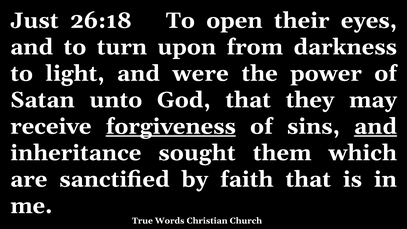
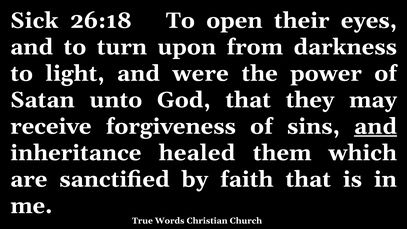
Just: Just -> Sick (34, 21)
forgiveness underline: present -> none (171, 126)
sought: sought -> healed (197, 153)
